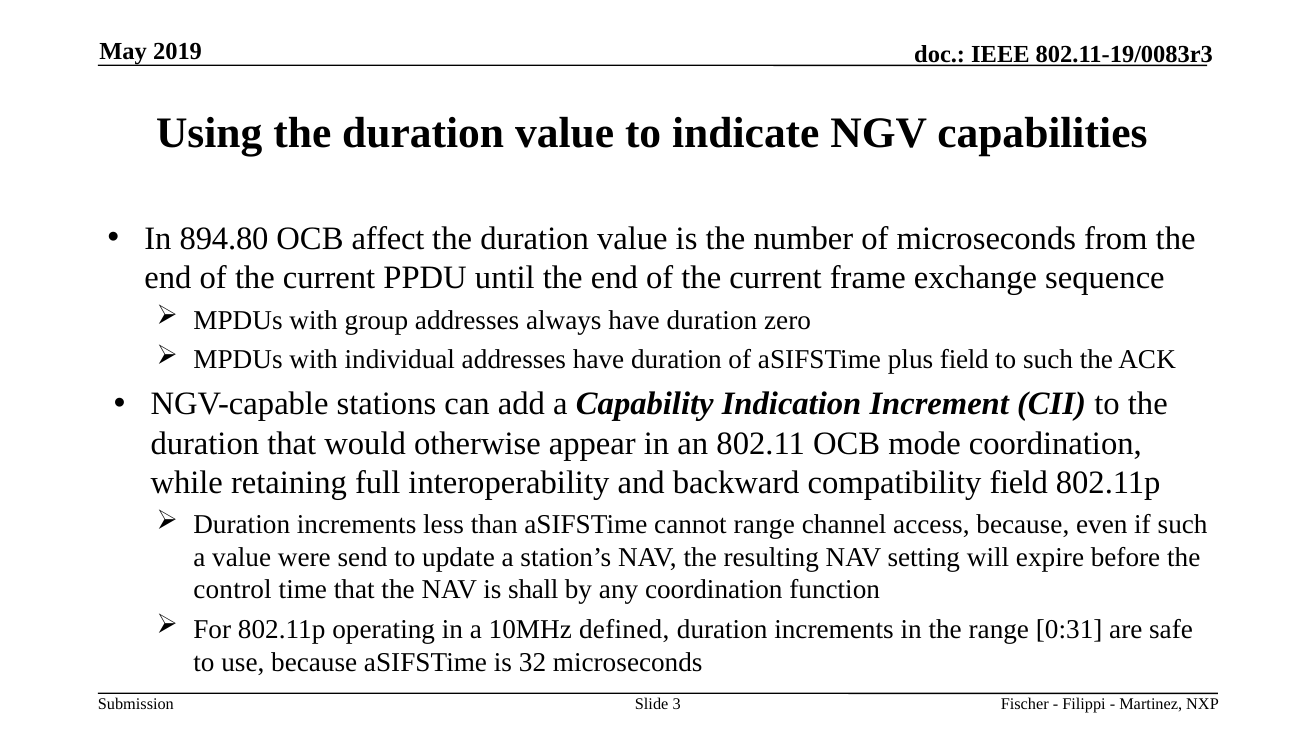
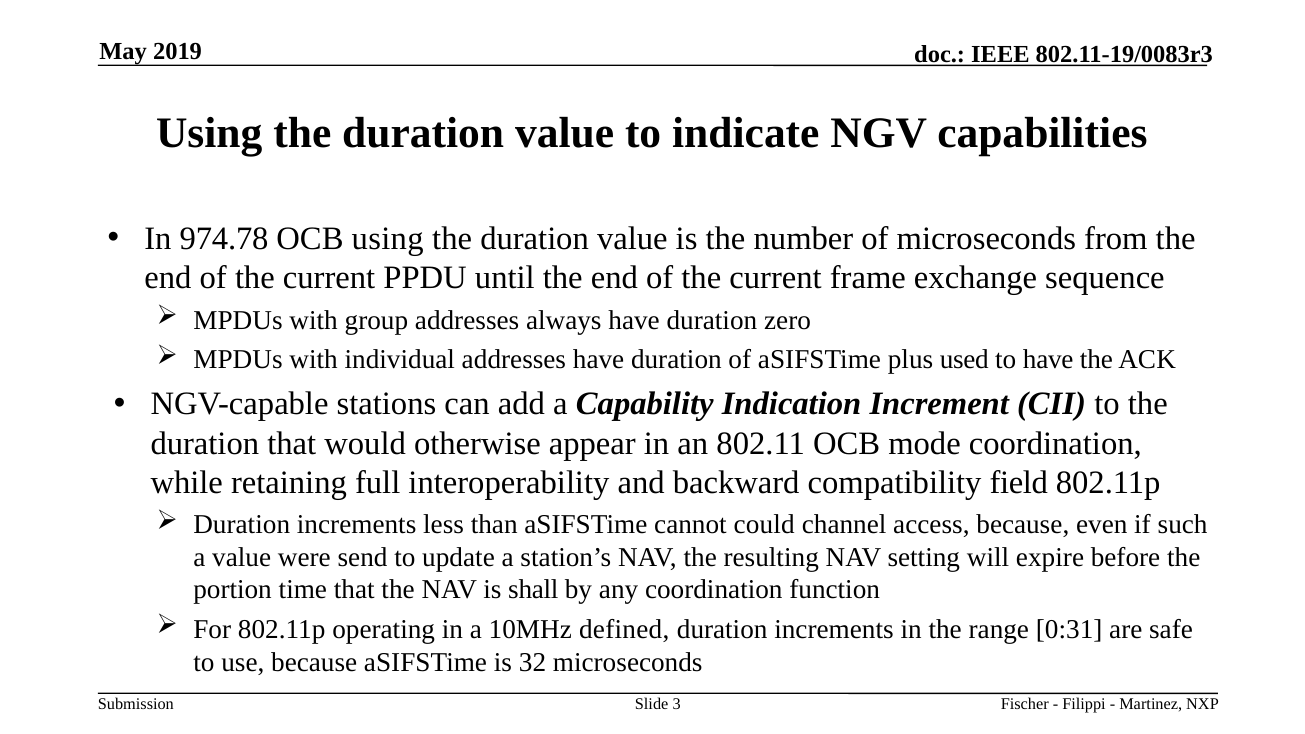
894.80: 894.80 -> 974.78 (224, 239)
OCB affect: affect -> using (388, 239)
plus field: field -> used (964, 360)
to such: such -> have (1048, 360)
cannot range: range -> could (764, 525)
control: control -> portion (233, 590)
